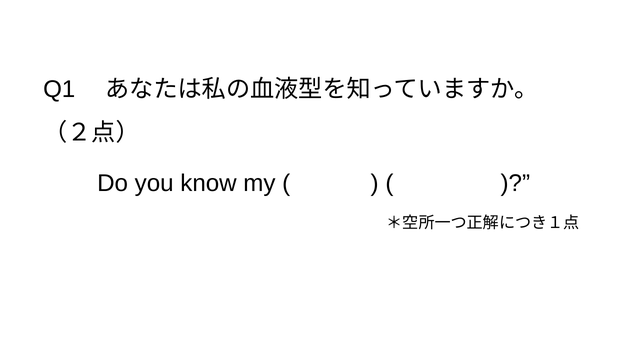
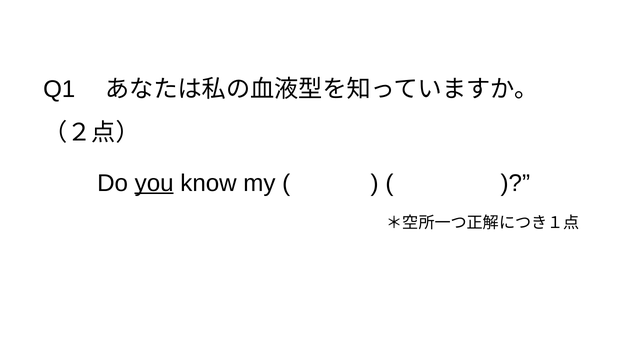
you underline: none -> present (154, 183)
